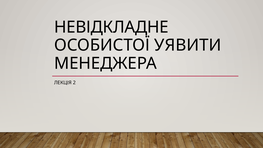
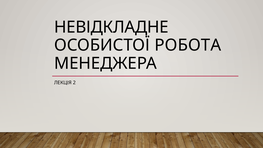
УЯВИТИ: УЯВИТИ -> РОБОТА (188, 45)
